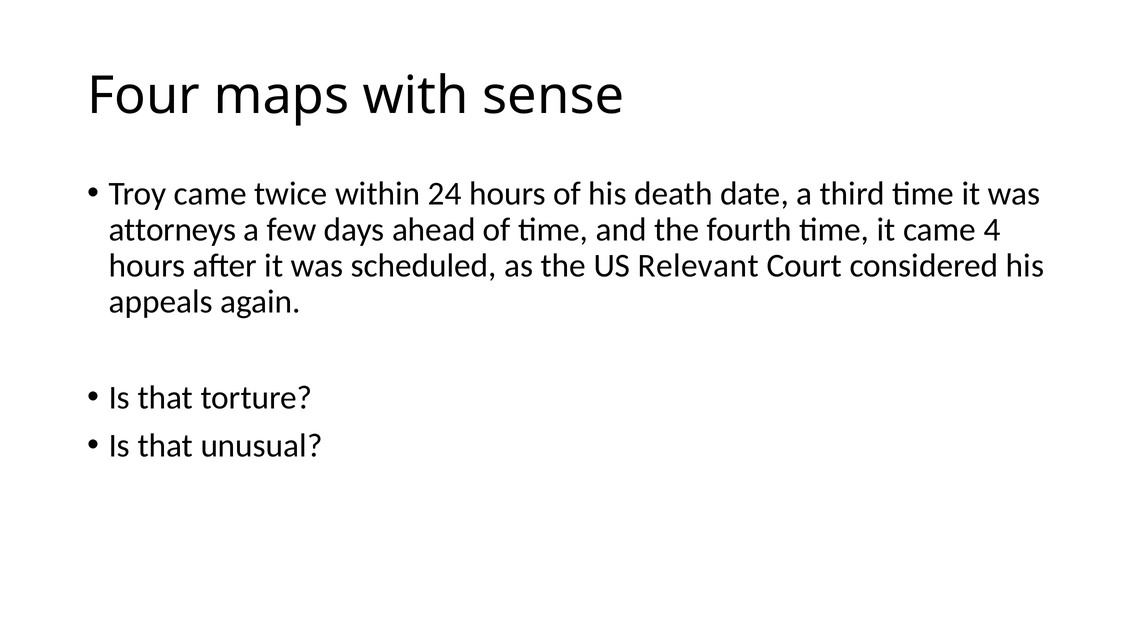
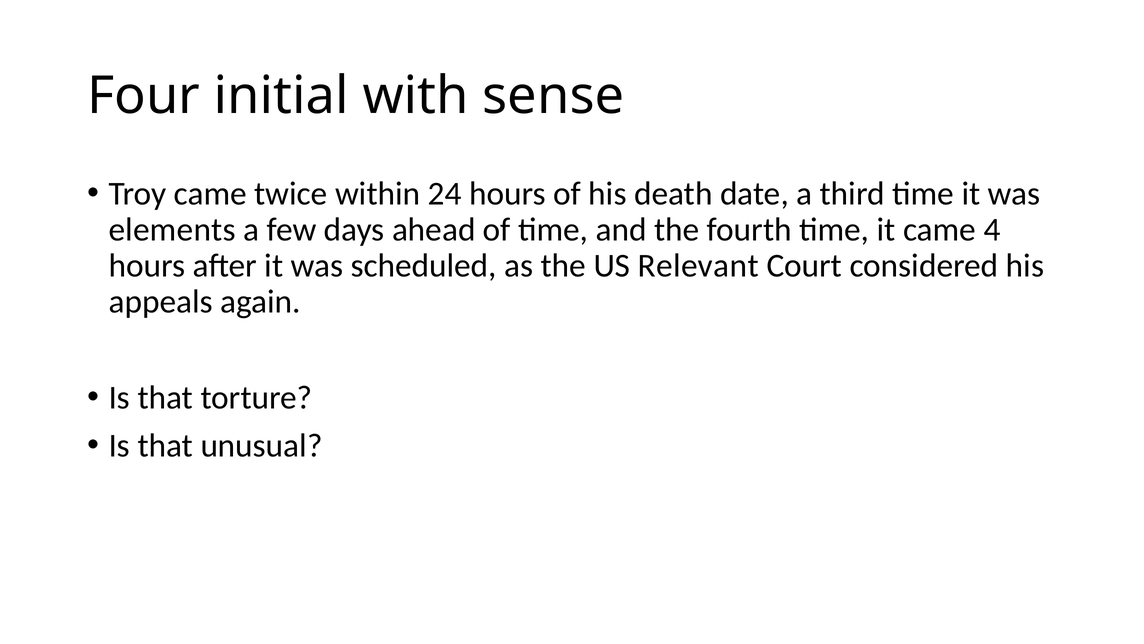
maps: maps -> initial (281, 96)
attorneys: attorneys -> elements (172, 229)
